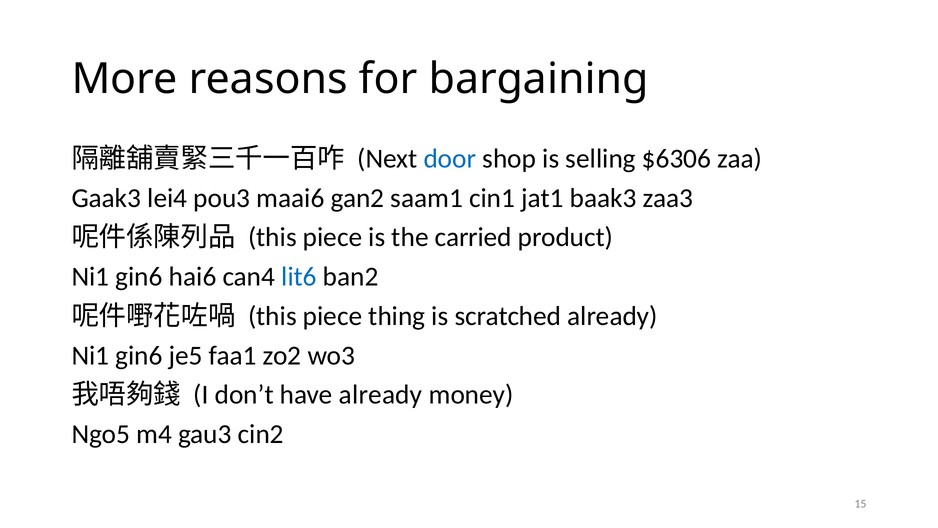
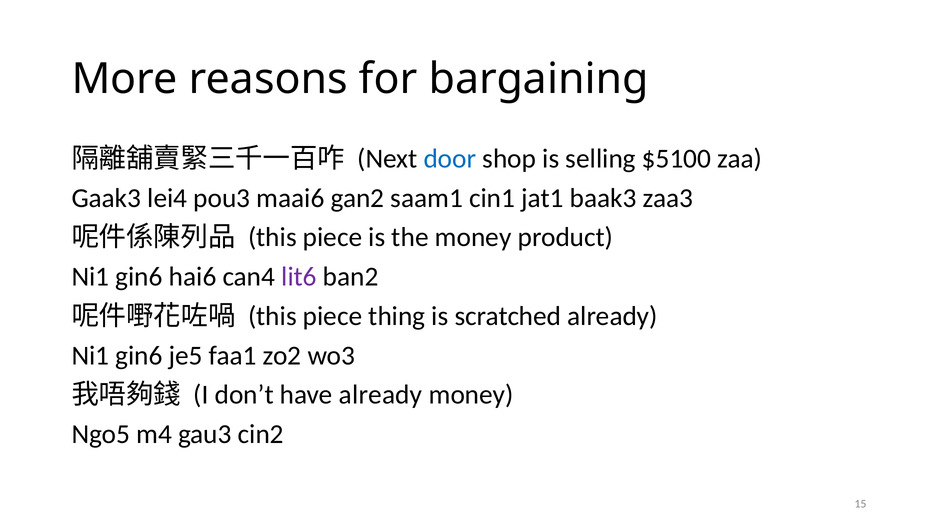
$6306: $6306 -> $5100 (676, 159)
the carried: carried -> money (473, 237)
lit6 colour: blue -> purple (299, 277)
